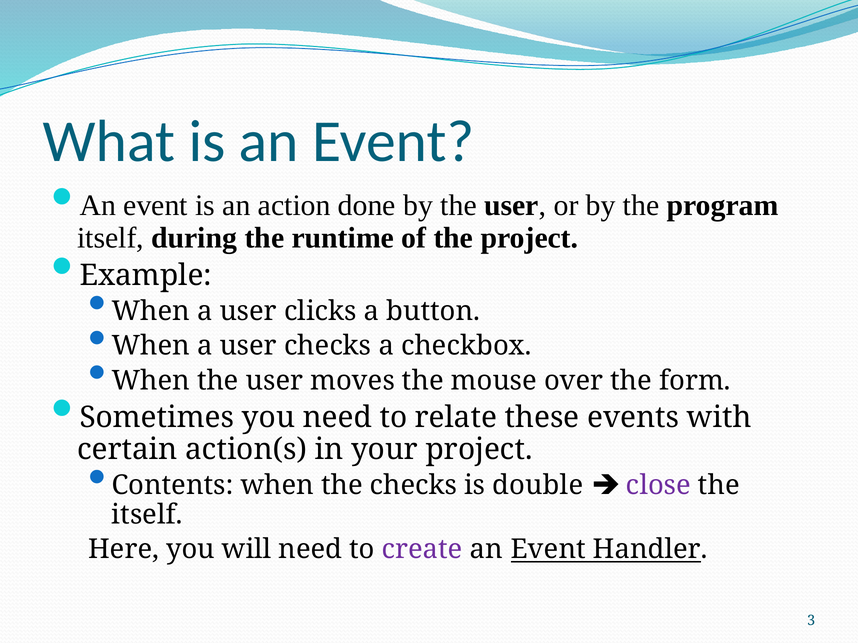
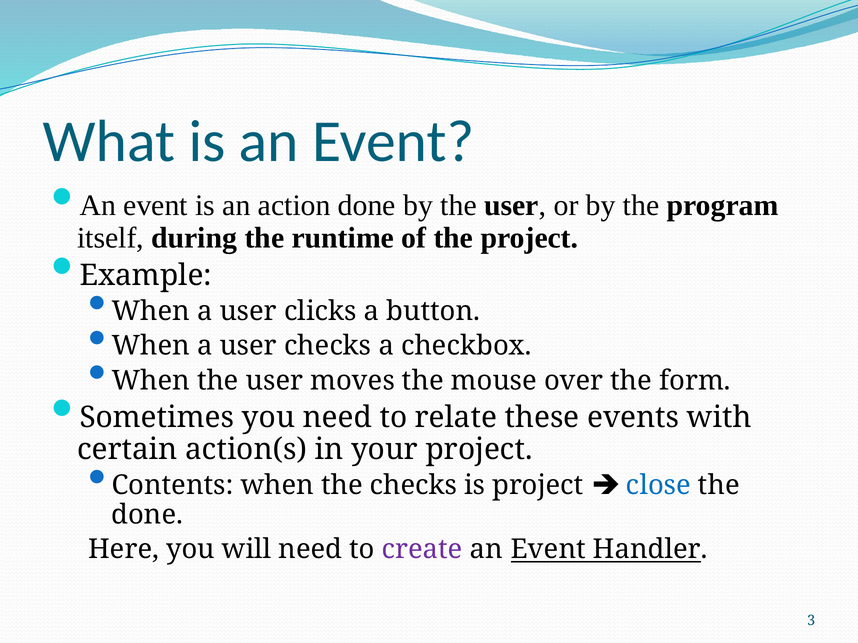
is double: double -> project (538, 485)
close colour: purple -> blue (658, 485)
itself: itself -> done (147, 515)
